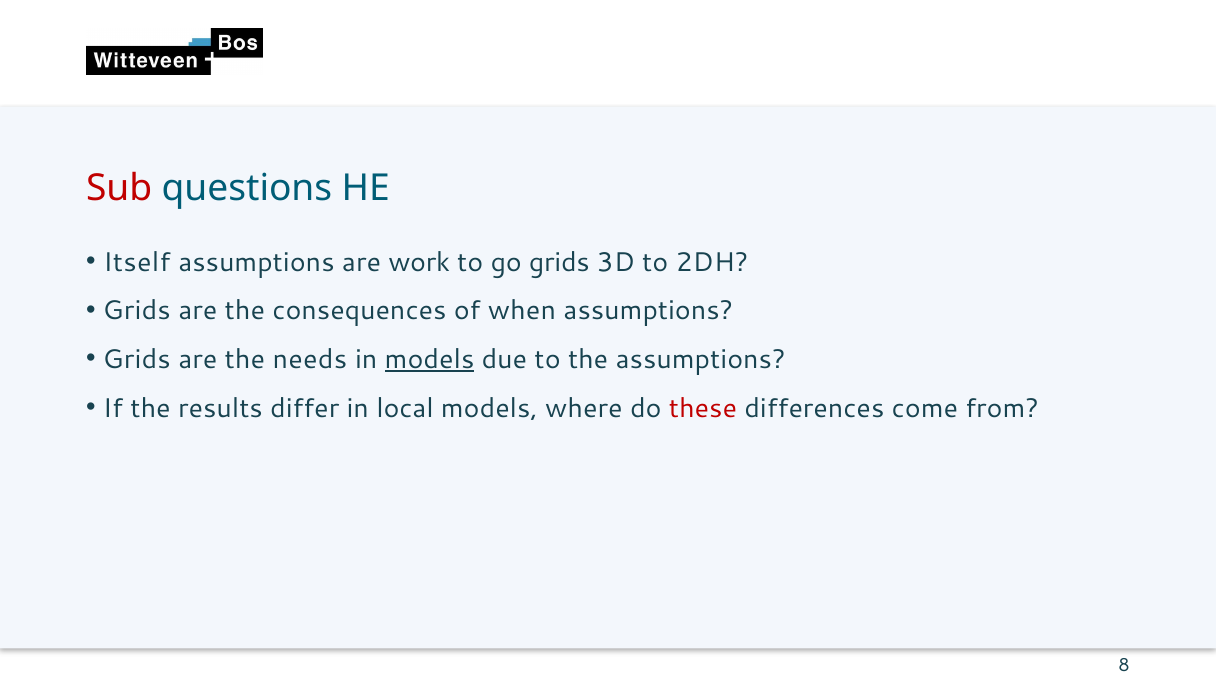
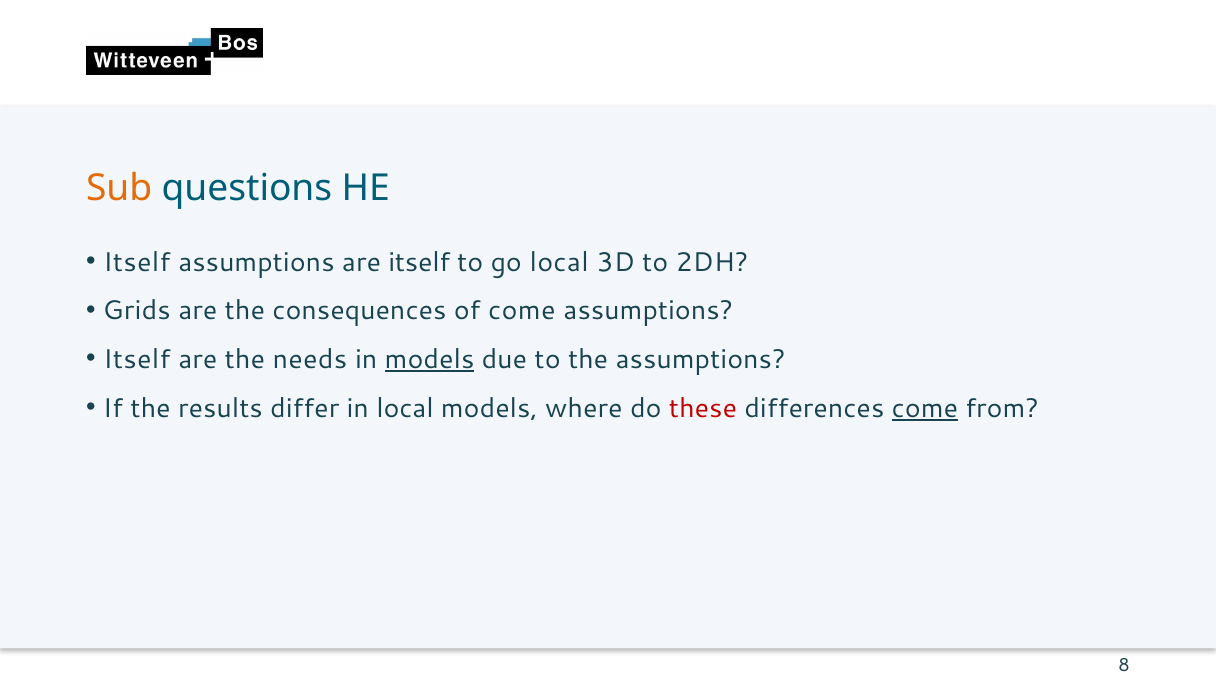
Sub colour: red -> orange (119, 189)
are work: work -> itself (419, 262)
go grids: grids -> local (559, 262)
of when: when -> come (522, 311)
Grids: Grids -> Itself (137, 360)
come underline: none -> present (925, 408)
